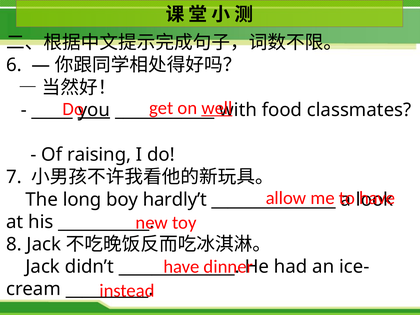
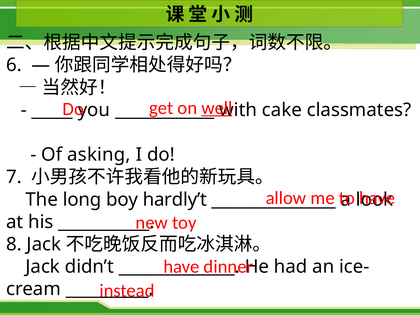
you underline: present -> none (94, 110)
food: food -> cake (282, 110)
raising: raising -> asking (99, 155)
